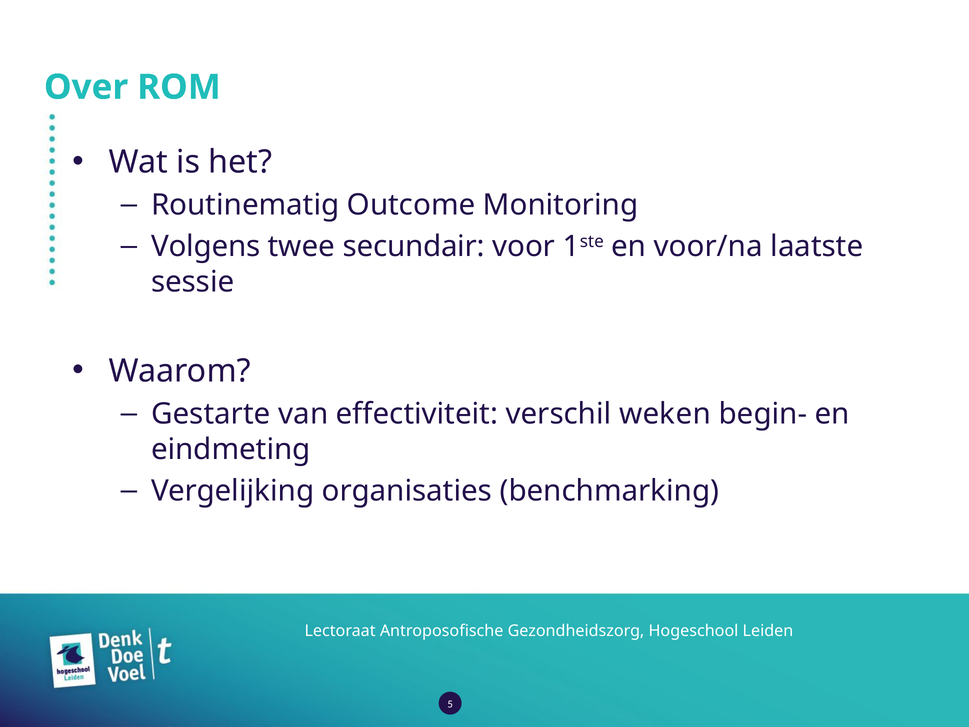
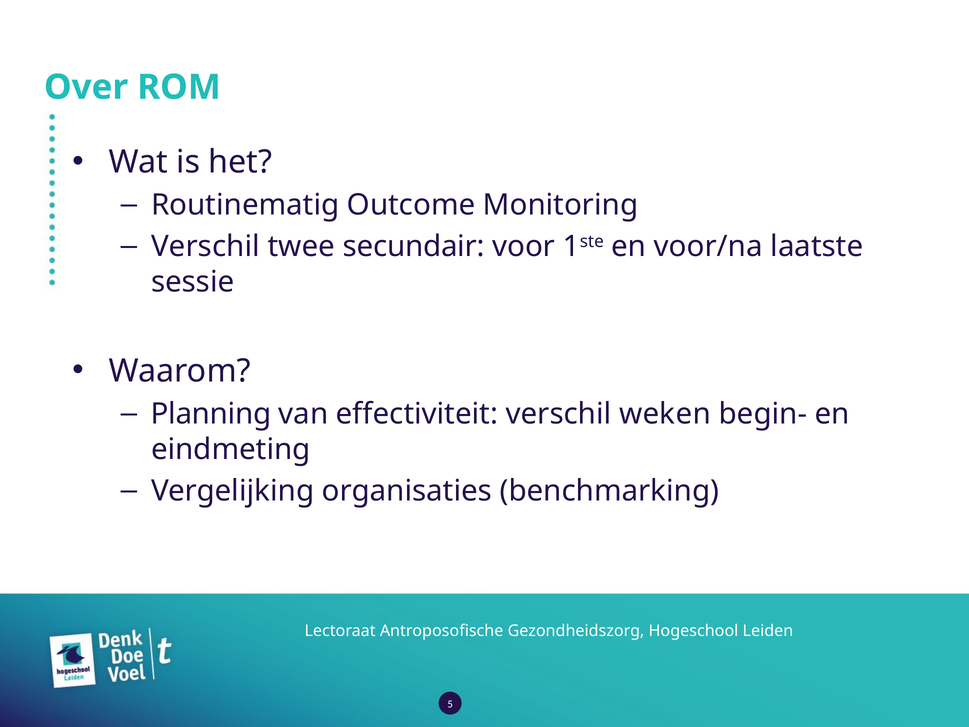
Volgens: Volgens -> Verschil (206, 246)
Gestarte: Gestarte -> Planning (211, 414)
